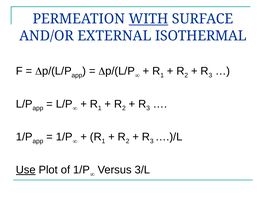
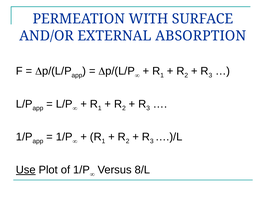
WITH underline: present -> none (149, 19)
ISOTHERMAL: ISOTHERMAL -> ABSORPTION (201, 36)
3/L: 3/L -> 8/L (142, 169)
